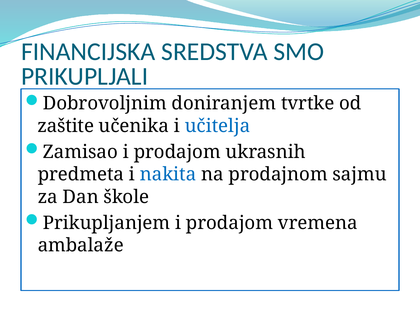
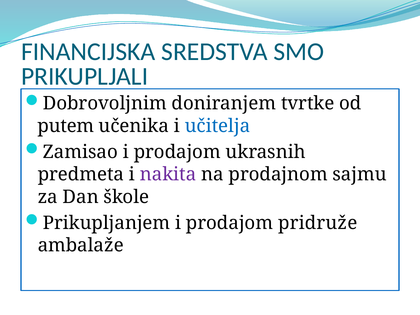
zaštite: zaštite -> putem (66, 126)
nakita colour: blue -> purple (168, 174)
vremena: vremena -> pridruže (318, 223)
